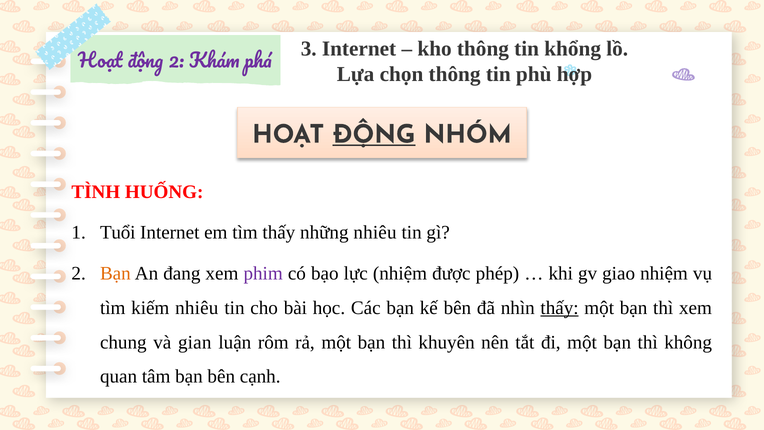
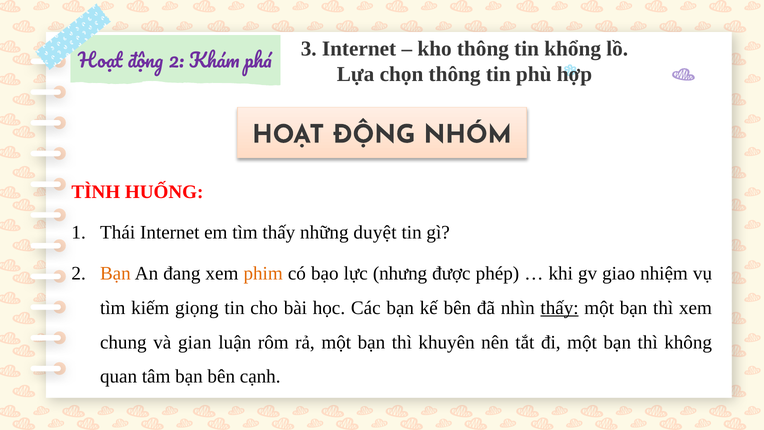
ĐỘNG underline: present -> none (374, 134)
Tuổi: Tuổi -> Thái (118, 233)
những nhiêu: nhiêu -> duyệt (375, 233)
phim colour: purple -> orange (263, 273)
lực nhiệm: nhiệm -> nhưng (400, 273)
kiếm nhiêu: nhiêu -> giọng (197, 308)
